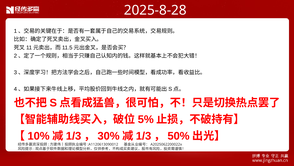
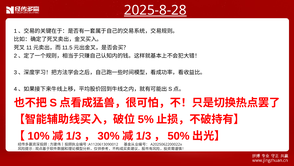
2025-8-28 underline: none -> present (155, 10)
